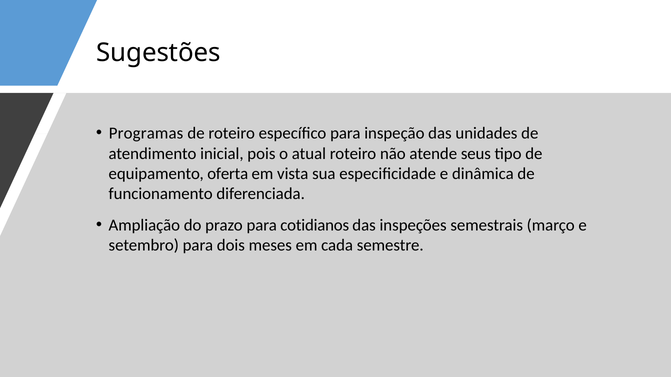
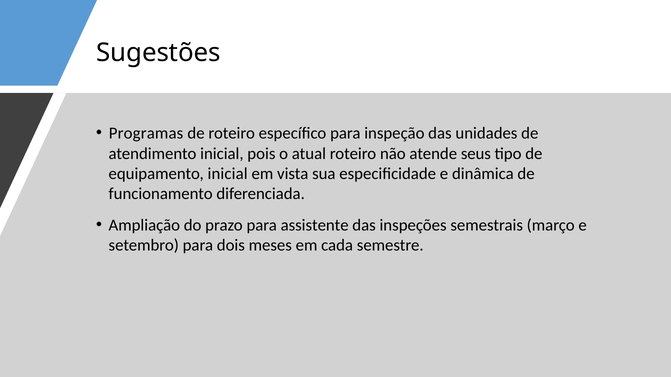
equipamento oferta: oferta -> inicial (228, 174)
cotidianos: cotidianos -> assistente (315, 225)
